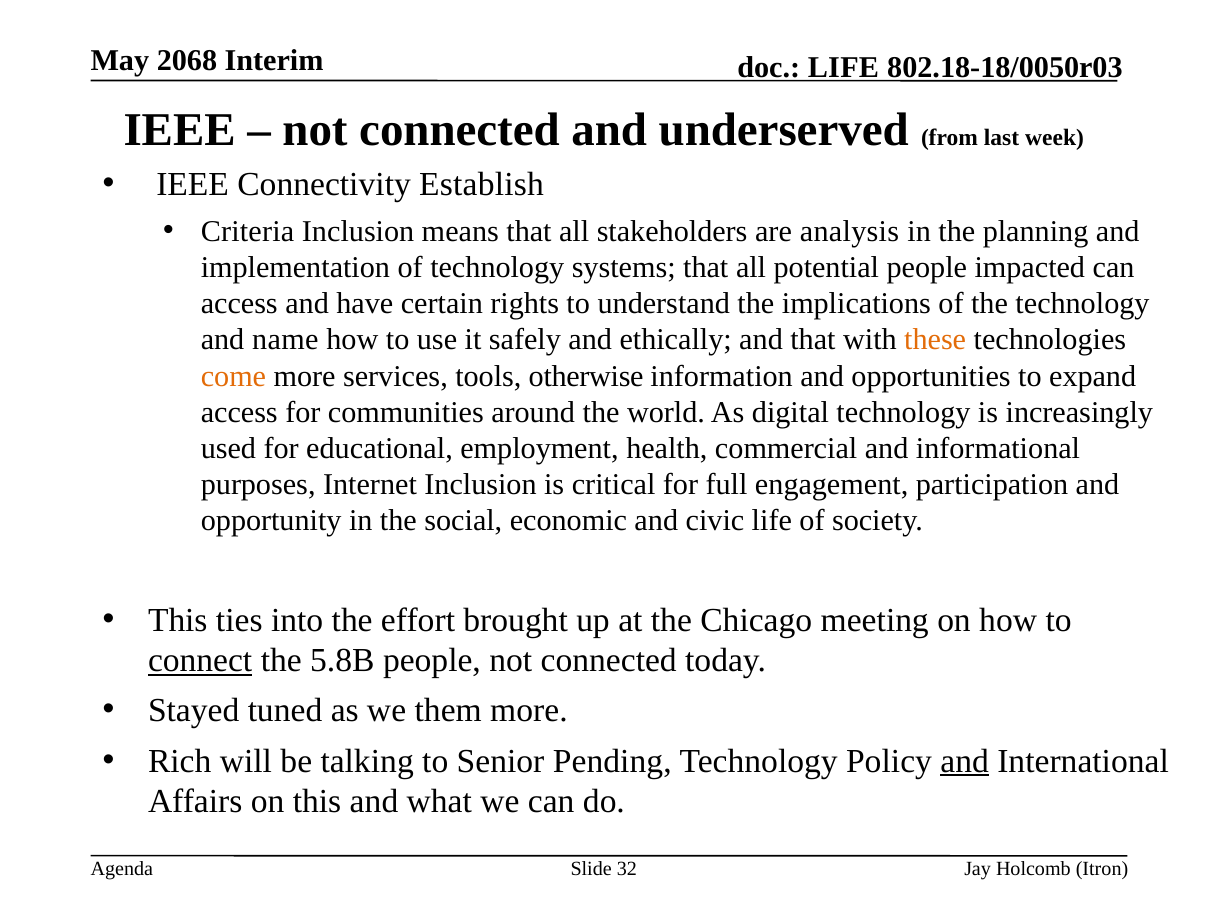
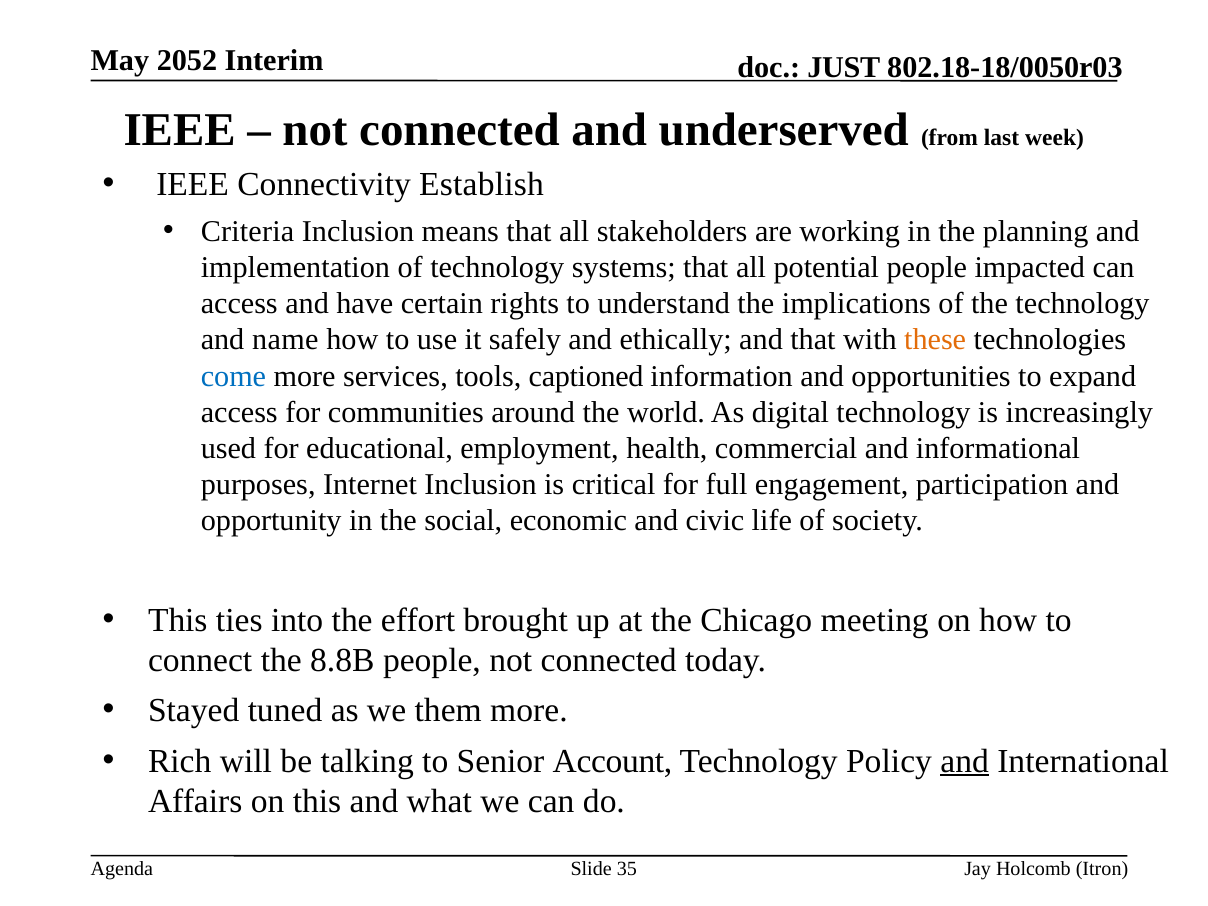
2068: 2068 -> 2052 (187, 60)
LIFE: LIFE -> JUST (844, 67)
analysis: analysis -> working (850, 231)
come colour: orange -> blue (233, 376)
otherwise: otherwise -> captioned (586, 376)
connect underline: present -> none (200, 660)
5.8B: 5.8B -> 8.8B (342, 660)
Pending: Pending -> Account (612, 761)
32: 32 -> 35 (627, 869)
